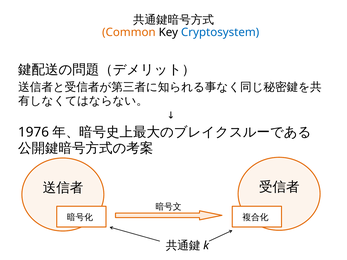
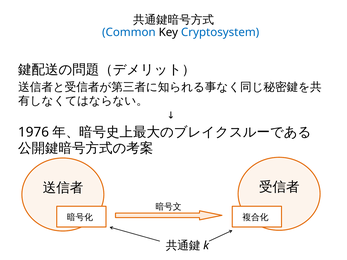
Common colour: orange -> blue (129, 32)
